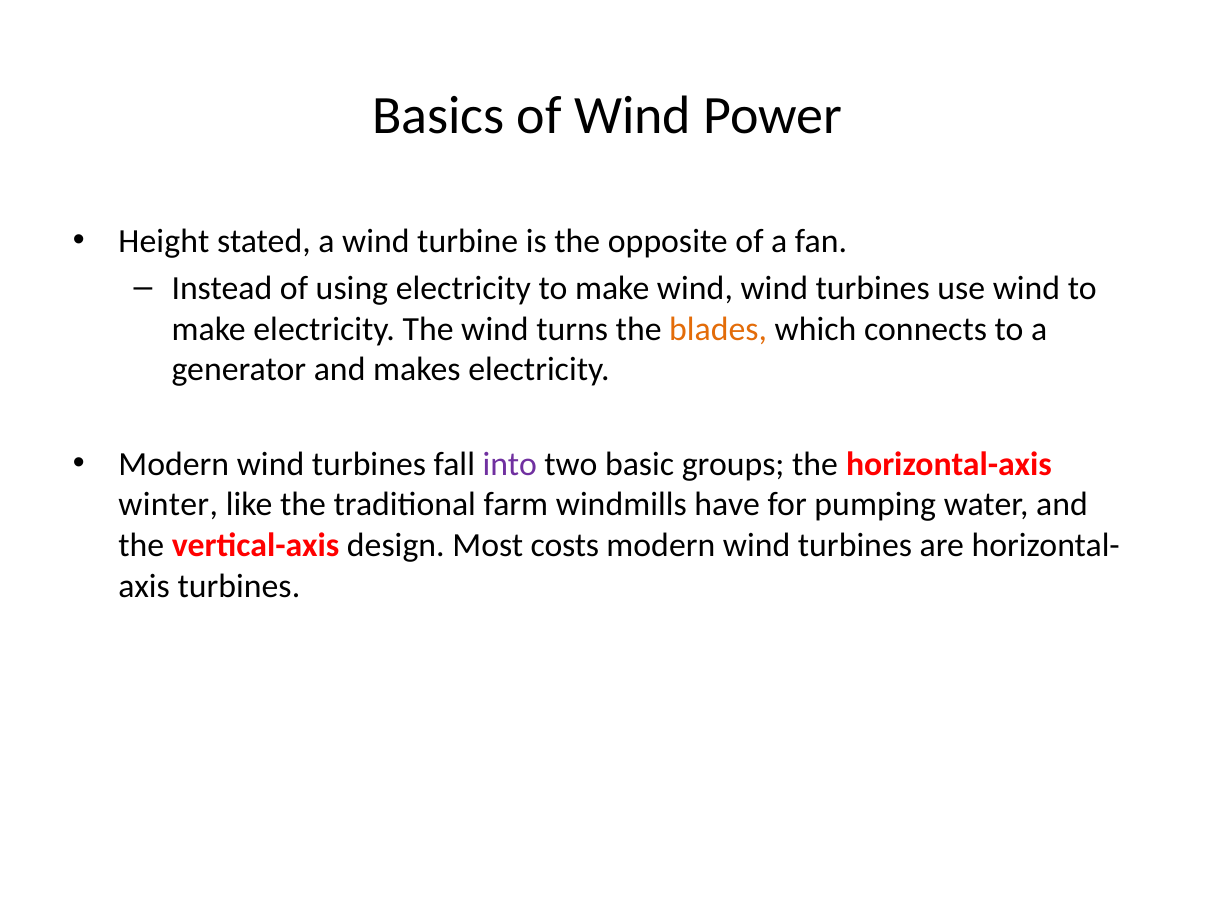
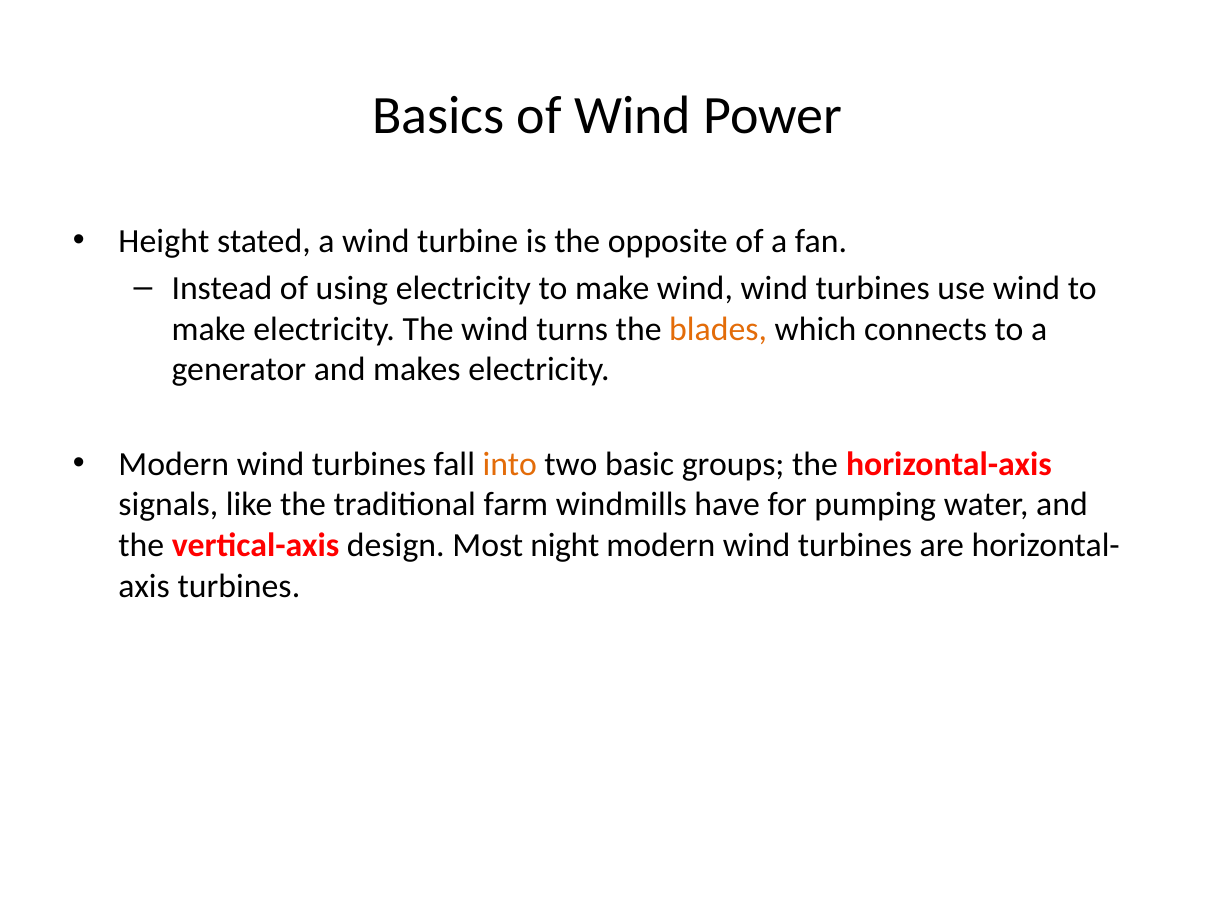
into colour: purple -> orange (510, 464)
winter: winter -> signals (168, 505)
costs: costs -> night (565, 546)
